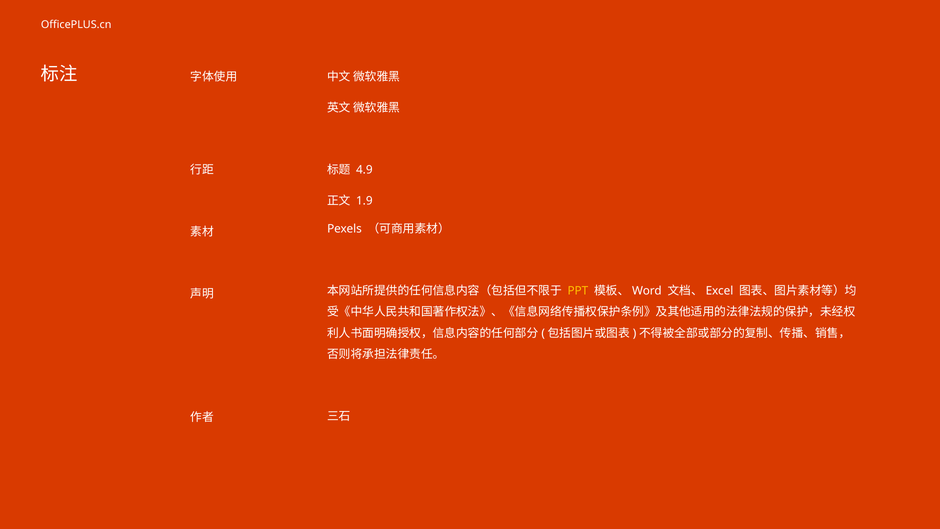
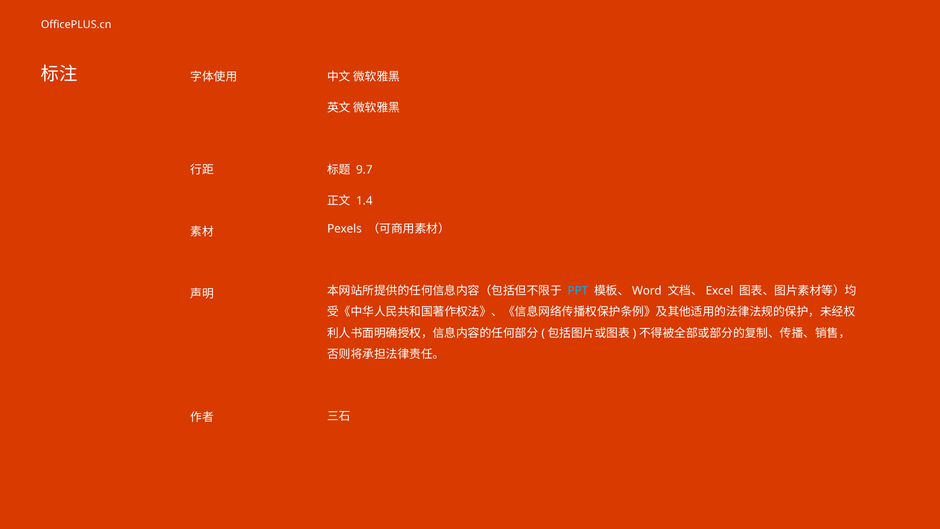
4.9: 4.9 -> 9.7 (364, 170)
1.9: 1.9 -> 1.4 (364, 201)
PPT colour: yellow -> light blue (578, 291)
